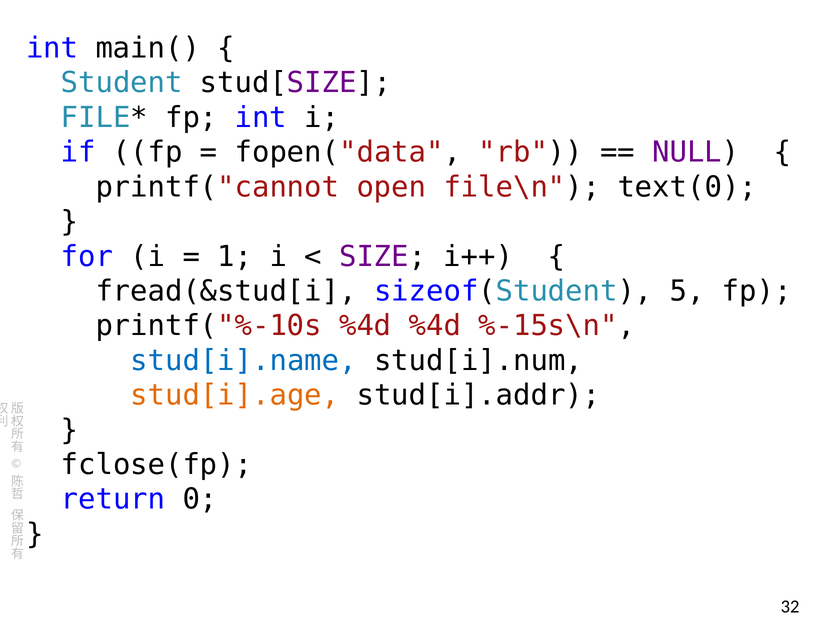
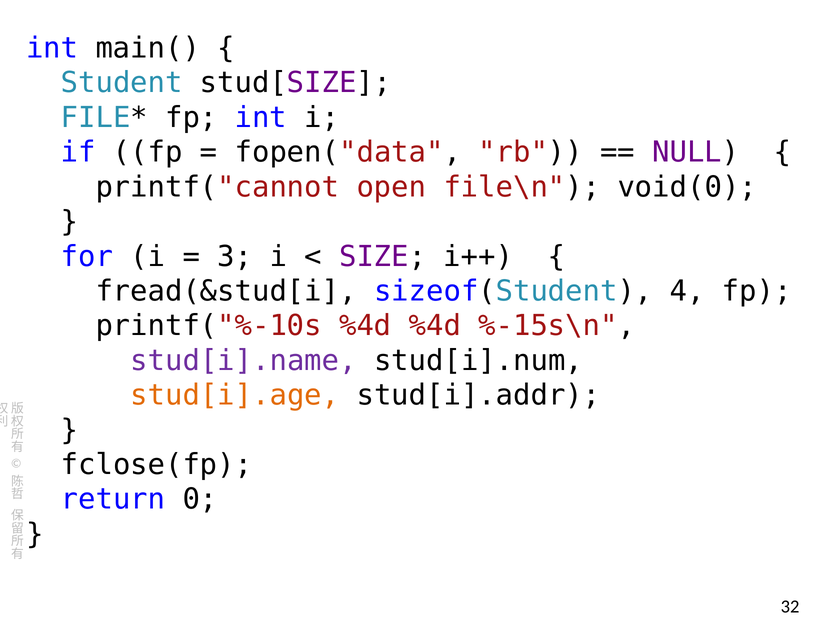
text(0: text(0 -> void(0 (687, 187)
1: 1 -> 3 (235, 257)
5: 5 -> 4 (687, 291)
stud[i].name colour: blue -> purple (244, 361)
